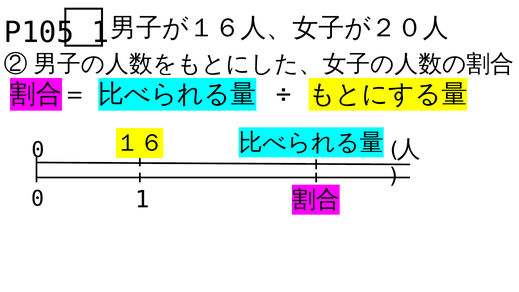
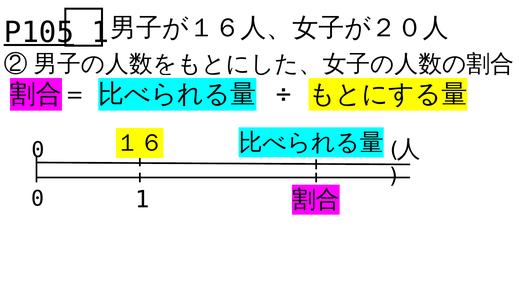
P105 underline: none -> present (39, 32)
